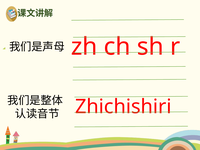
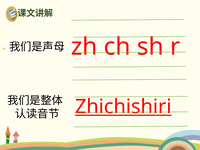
Zhichishiri underline: none -> present (123, 107)
